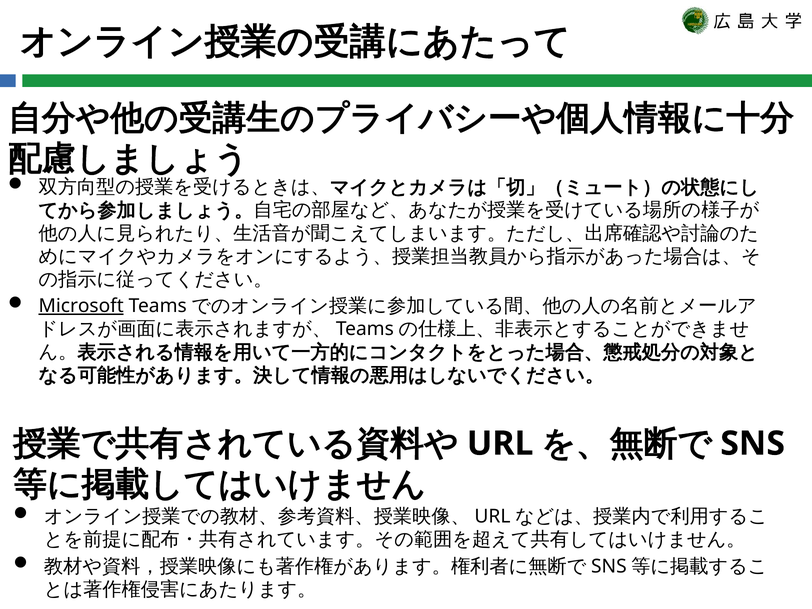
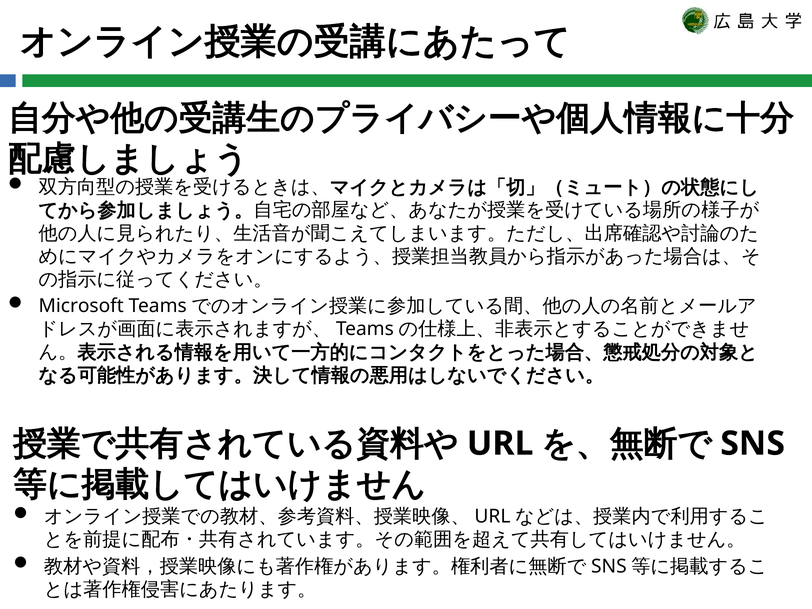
Microsoft underline: present -> none (81, 306)
